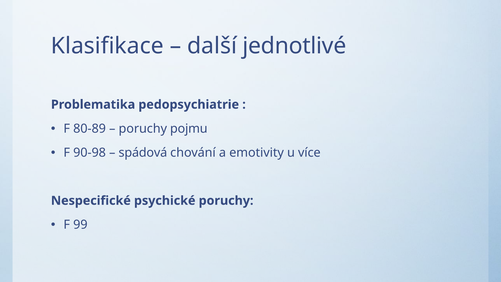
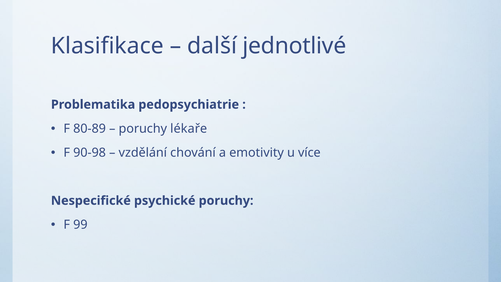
pojmu: pojmu -> lékaře (189, 129)
spádová: spádová -> vzdělání (143, 153)
